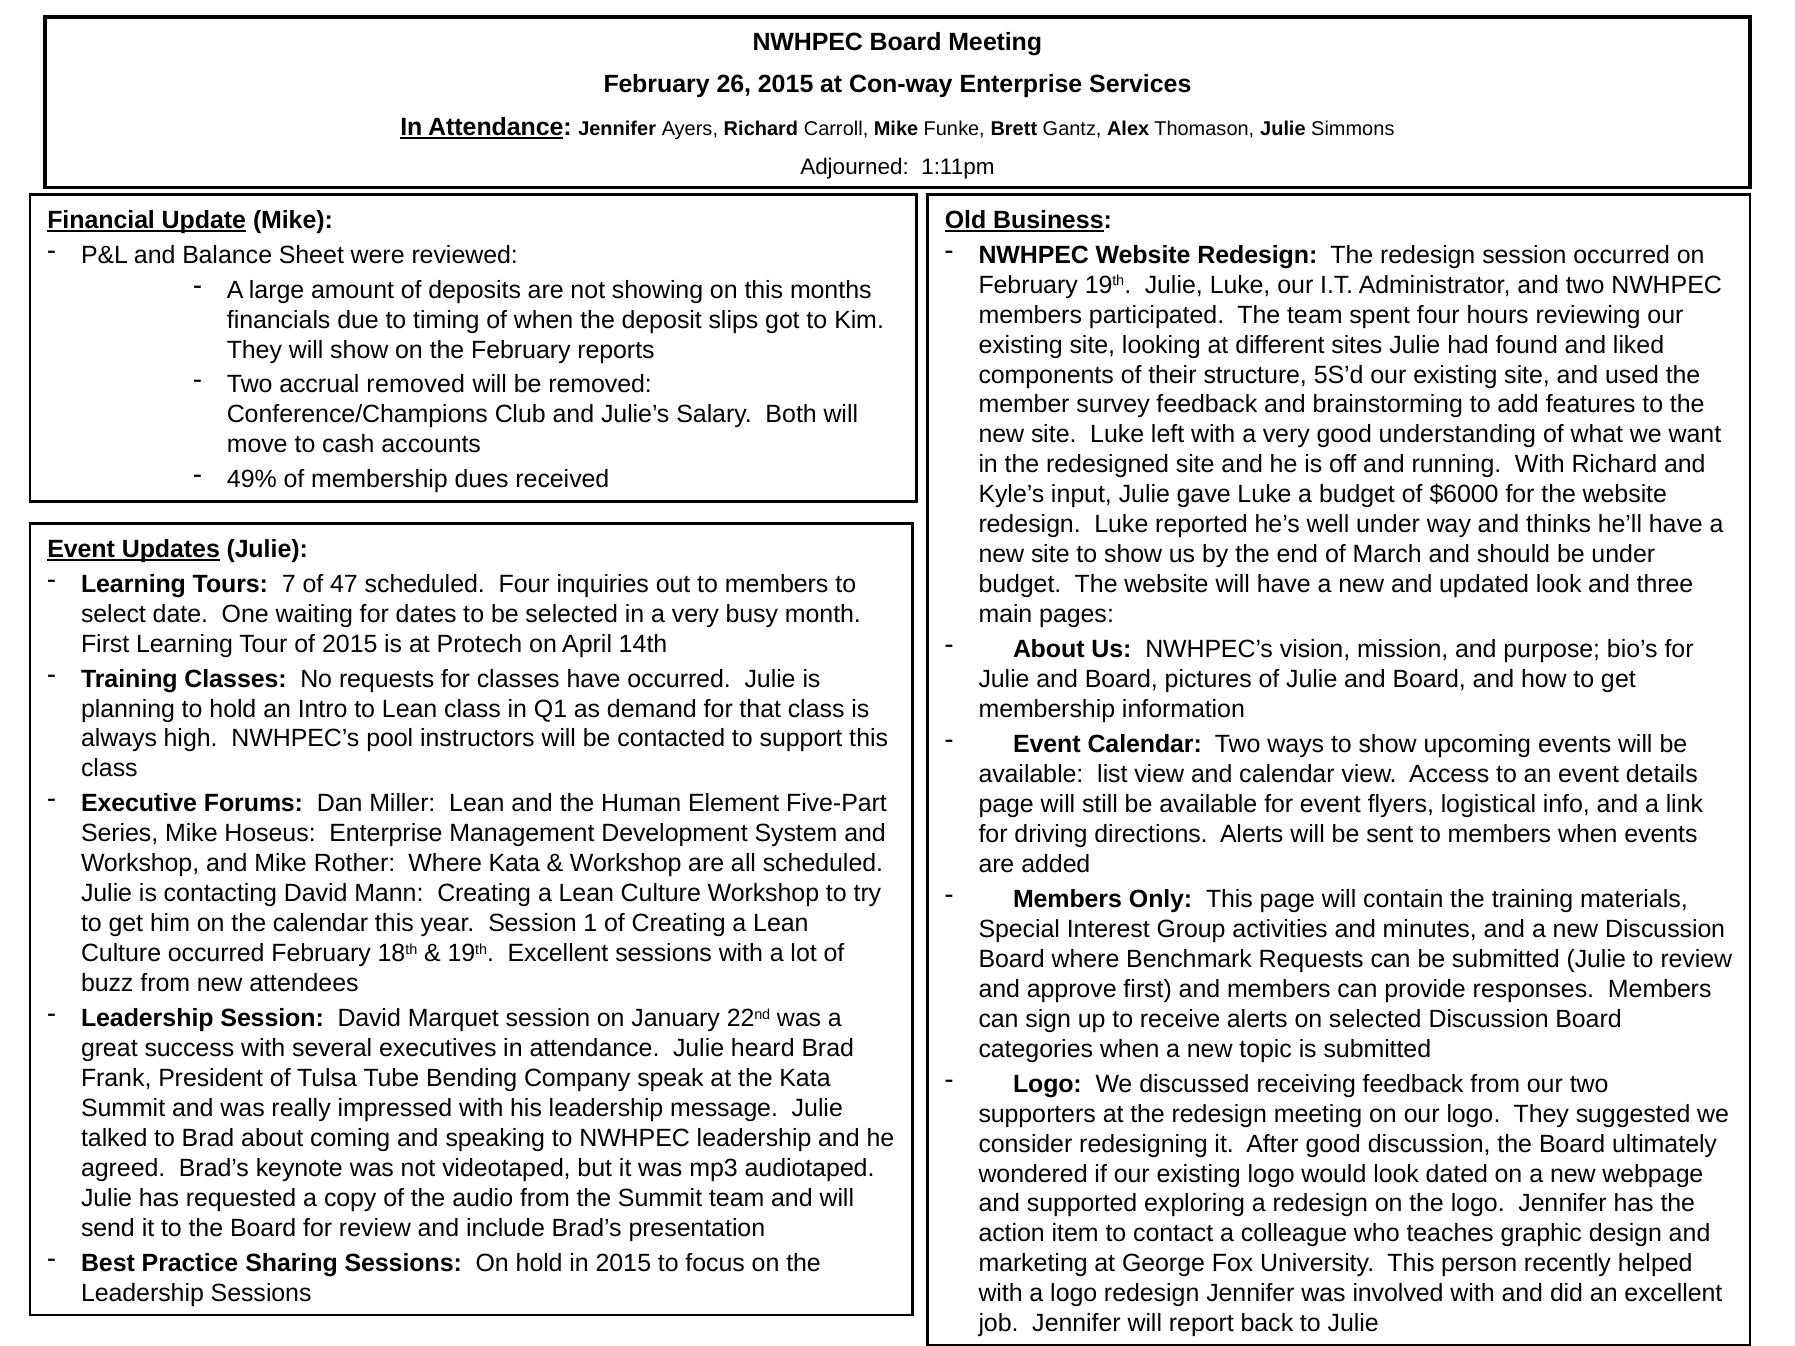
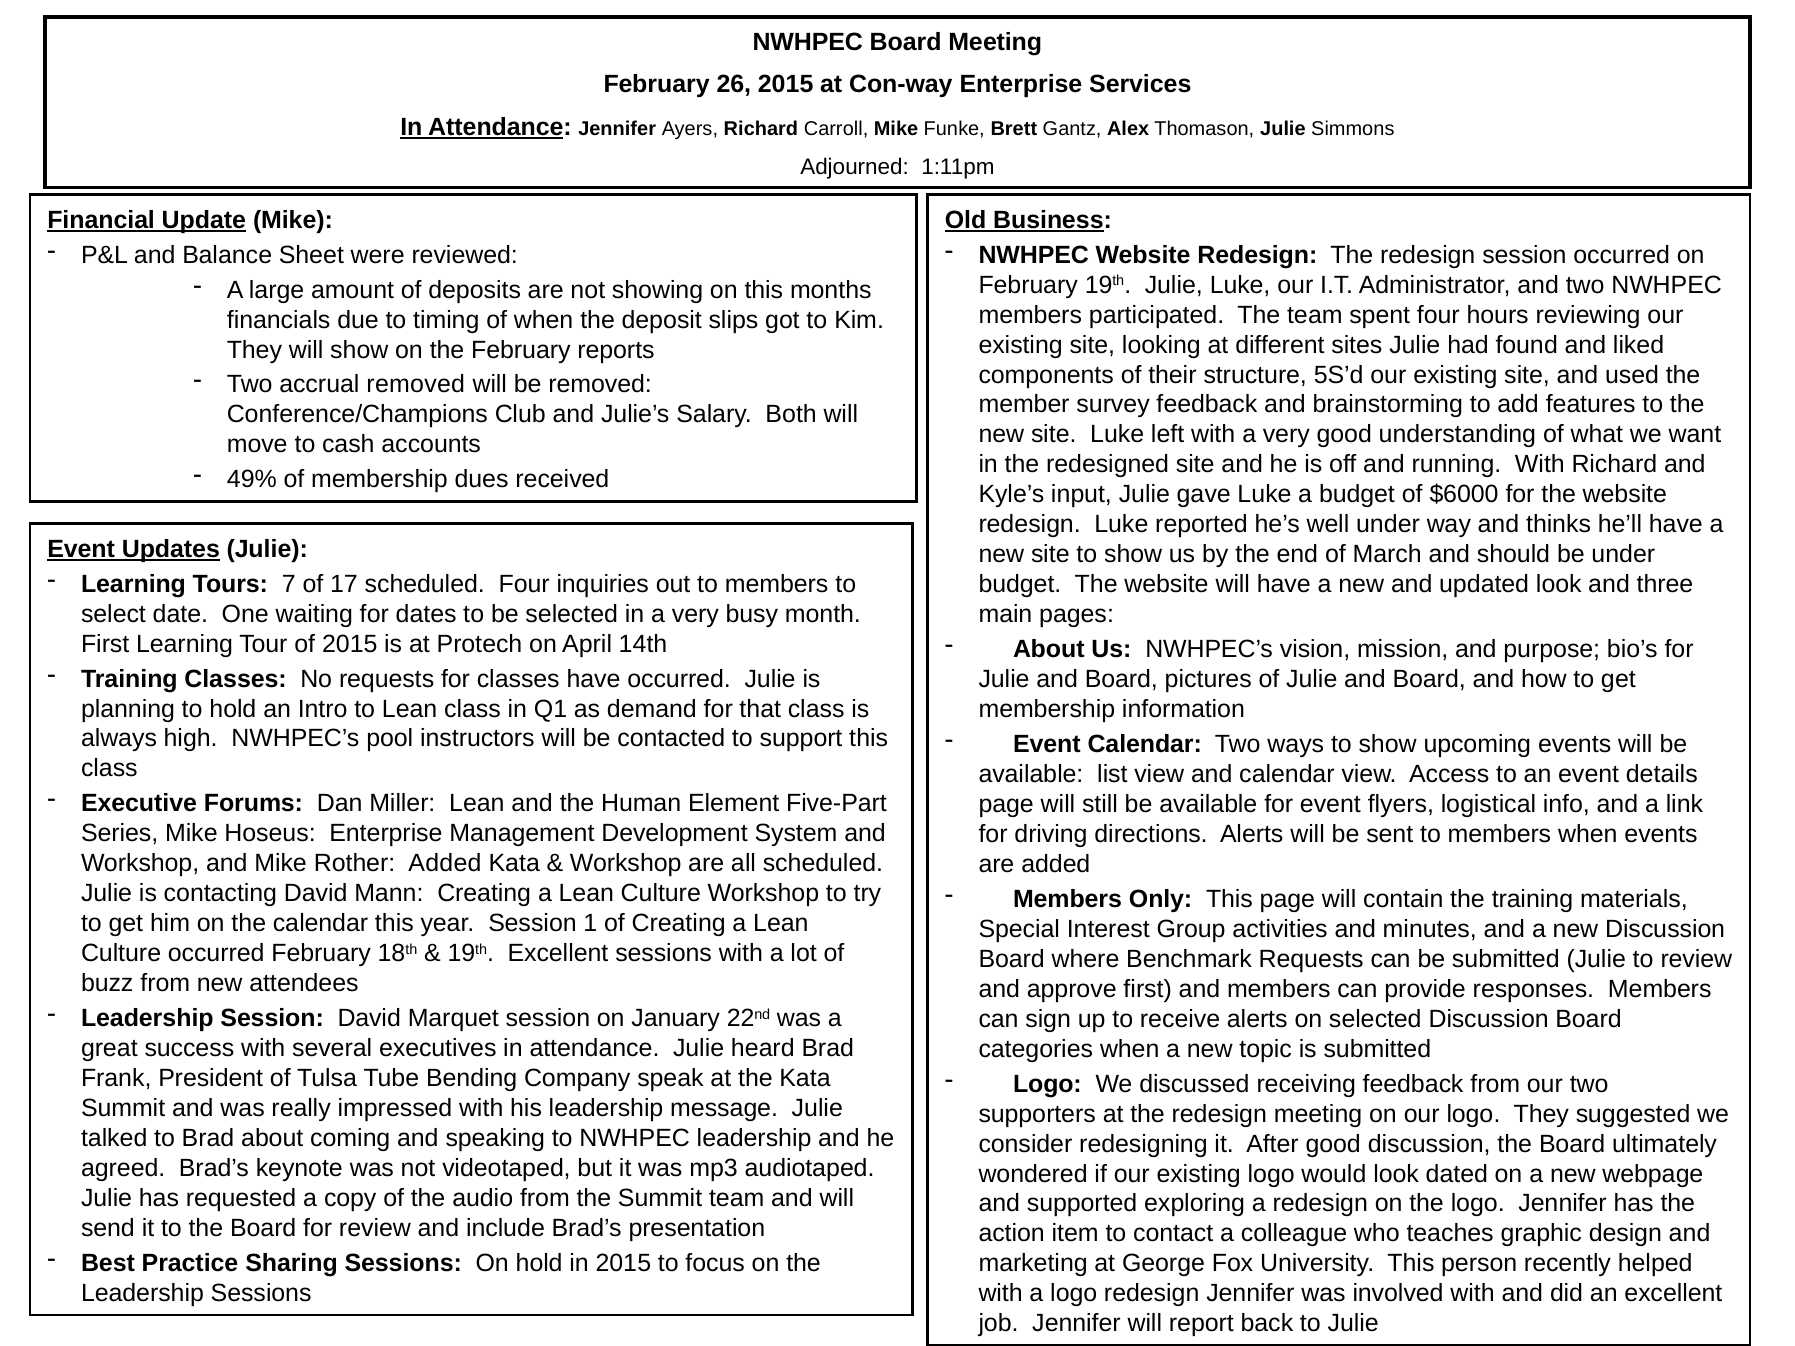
47: 47 -> 17 (344, 584)
Rother Where: Where -> Added (445, 864)
